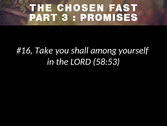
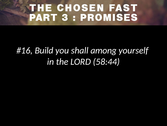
Take: Take -> Build (44, 50)
58:53: 58:53 -> 58:44 (106, 61)
